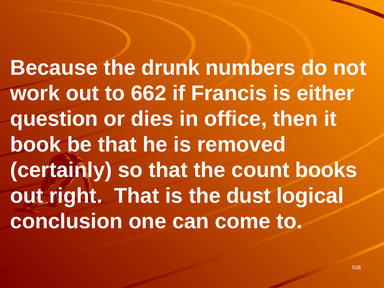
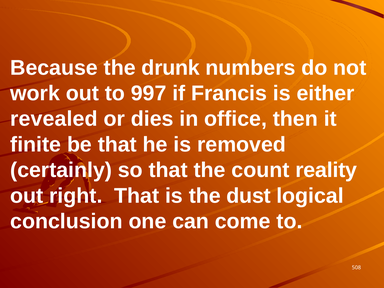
662: 662 -> 997 (149, 93)
question: question -> revealed (54, 119)
book: book -> finite (36, 145)
books: books -> reality (326, 170)
